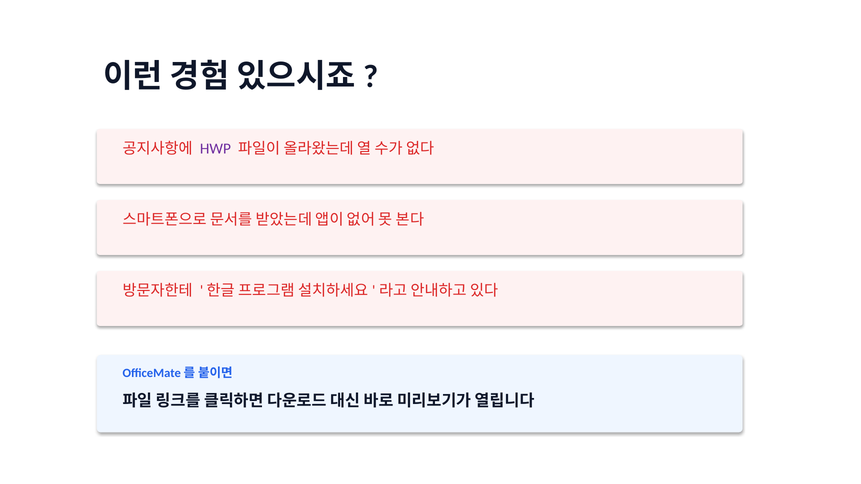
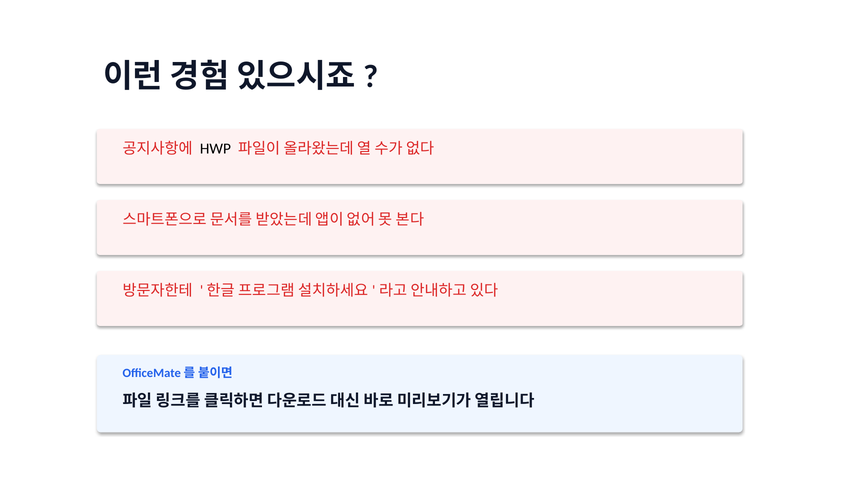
HWP colour: purple -> black (215, 149)
